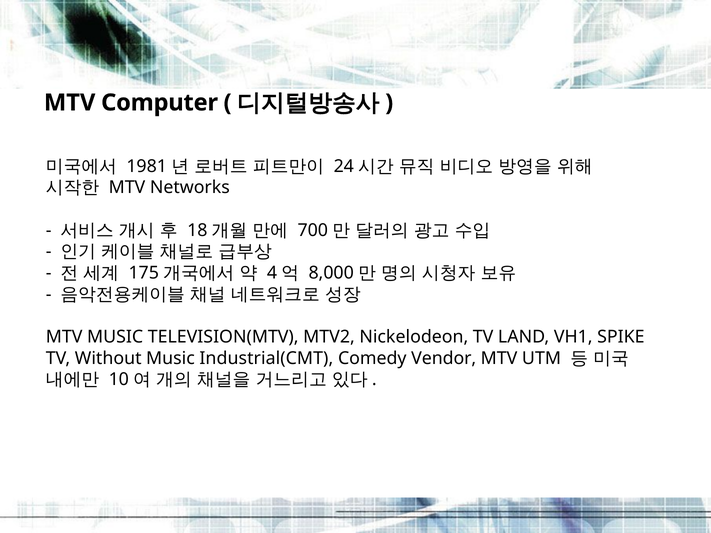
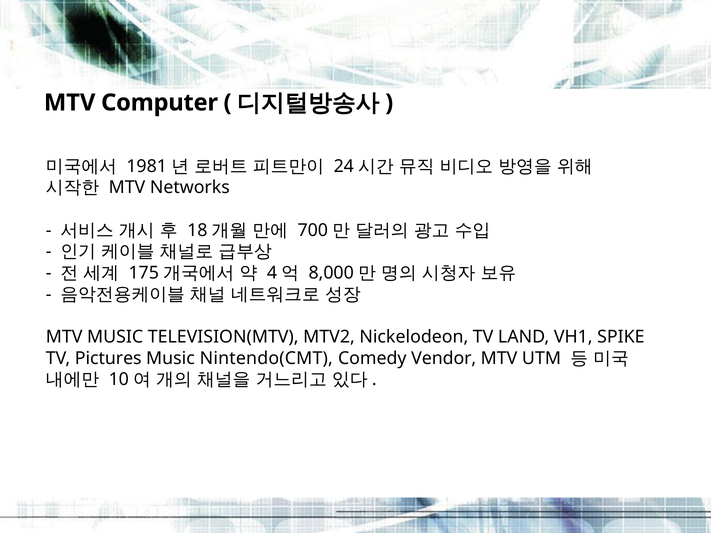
Without: Without -> Pictures (108, 358)
Industrial(CMT: Industrial(CMT -> Nintendo(CMT (266, 358)
